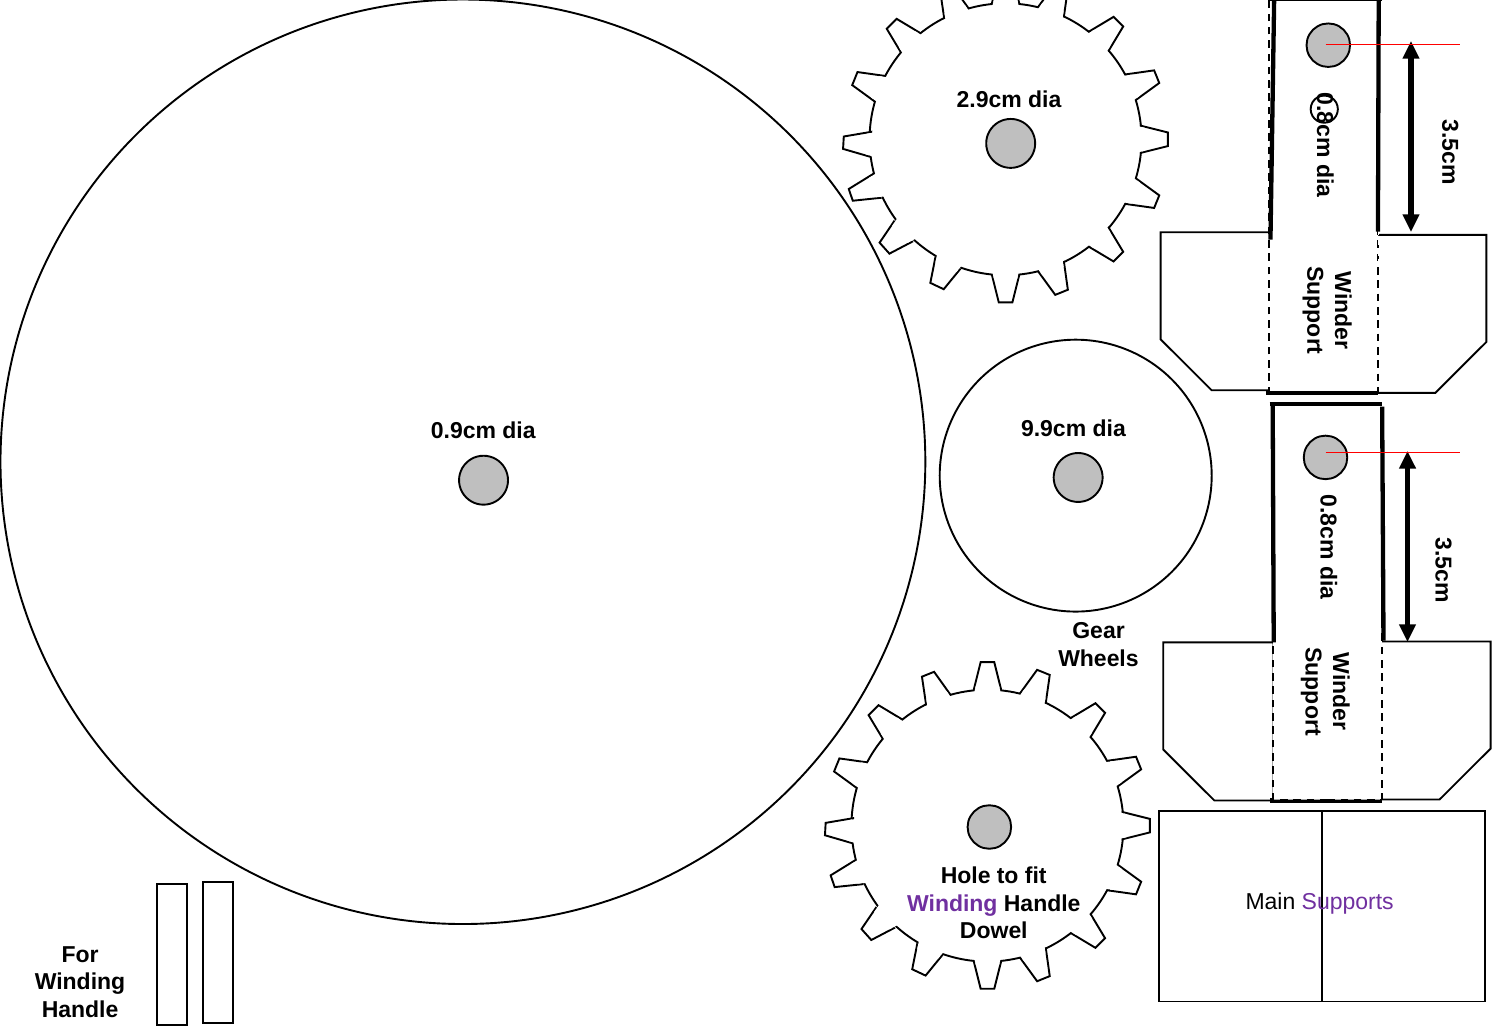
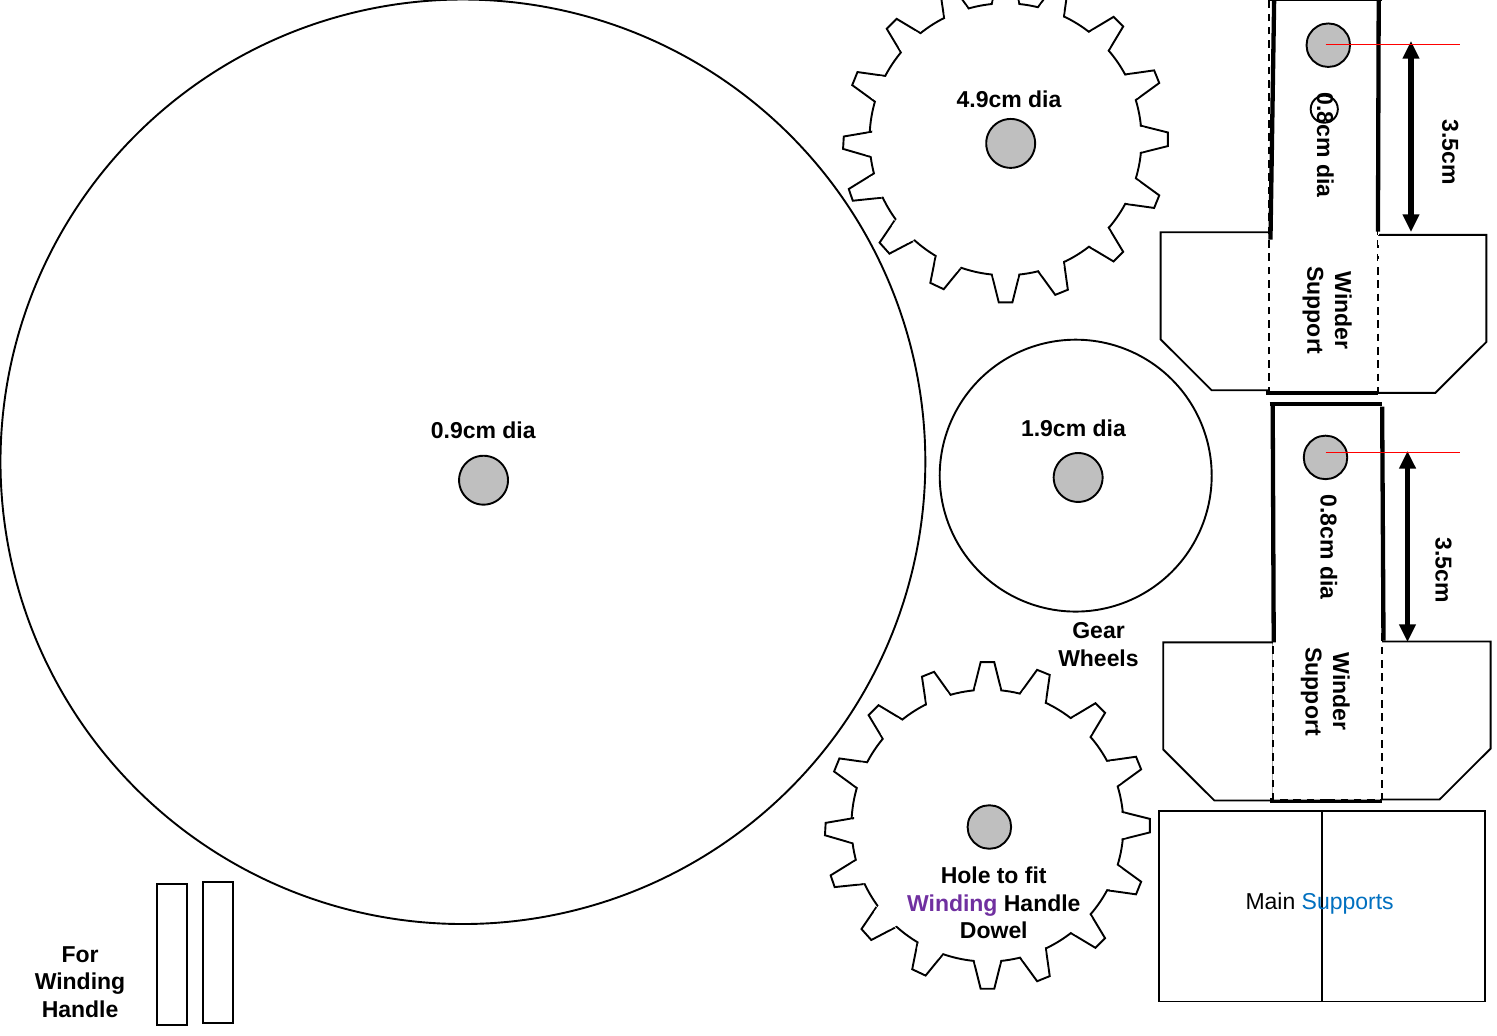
2.9cm: 2.9cm -> 4.9cm (989, 100)
9.9cm: 9.9cm -> 1.9cm (1054, 429)
Supports colour: purple -> blue (1348, 903)
